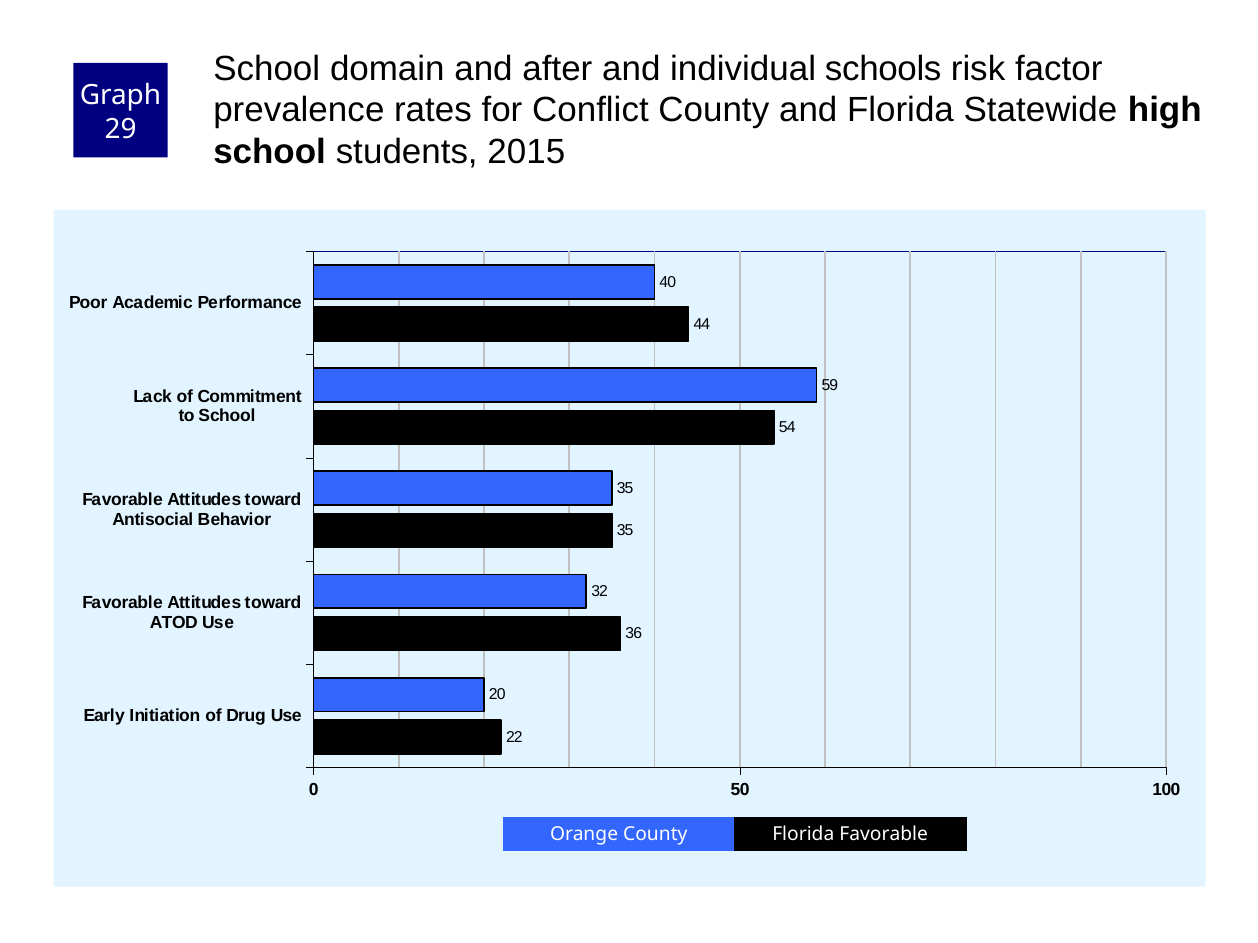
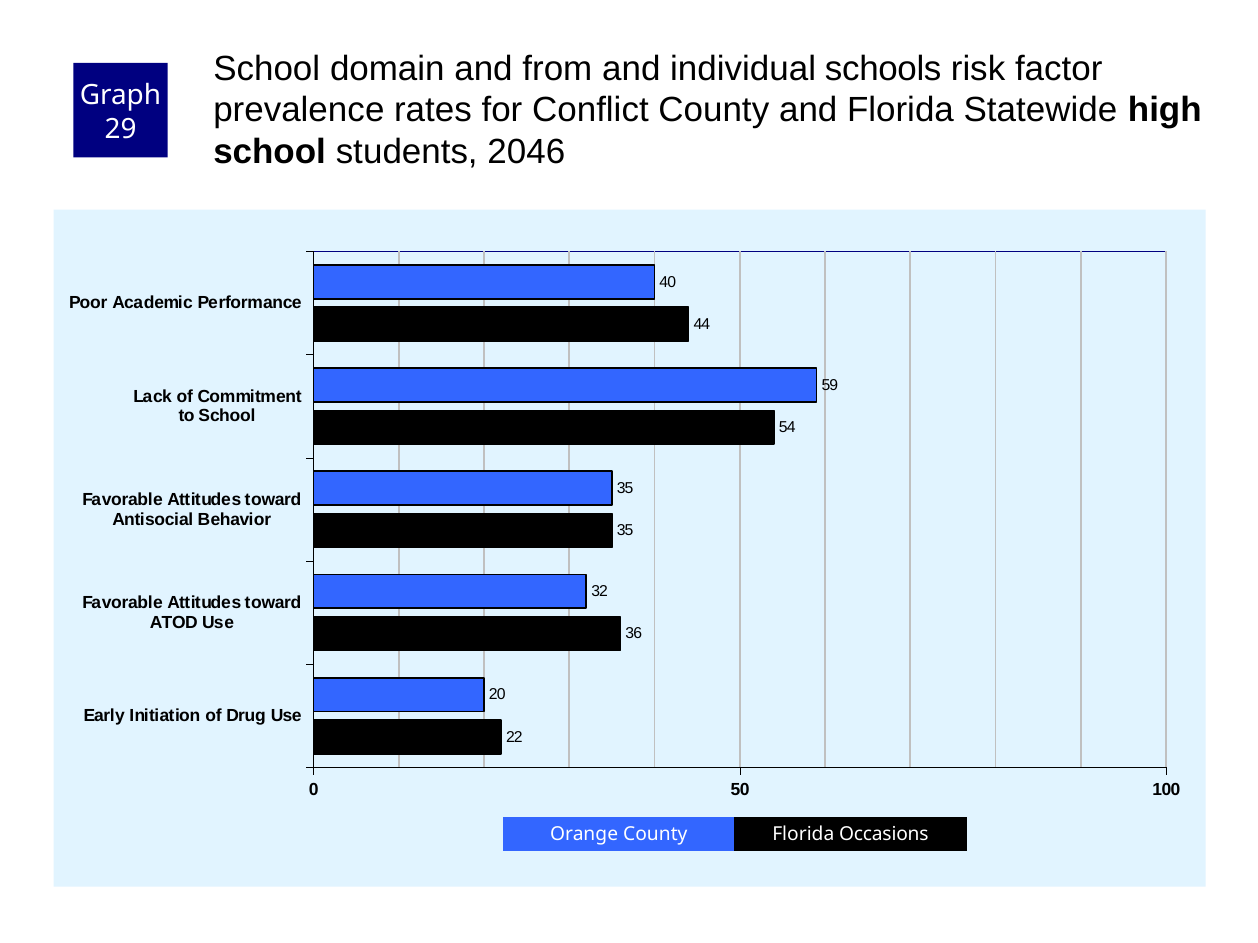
after: after -> from (557, 69)
2015: 2015 -> 2046 (526, 152)
Florida Favorable: Favorable -> Occasions (884, 834)
